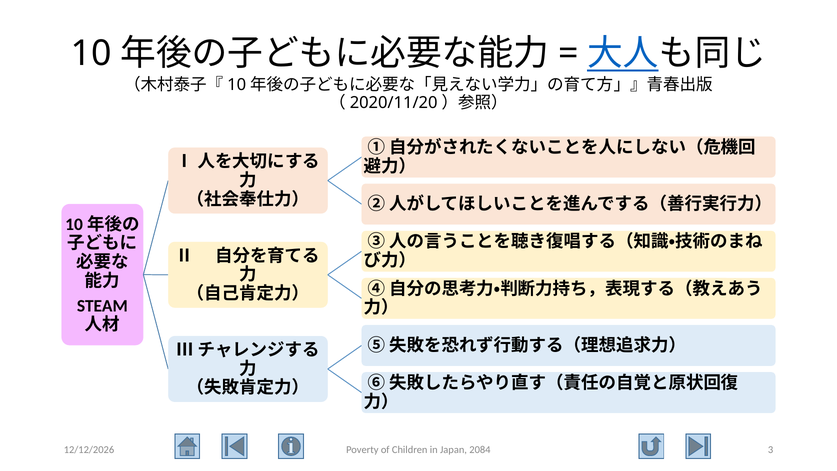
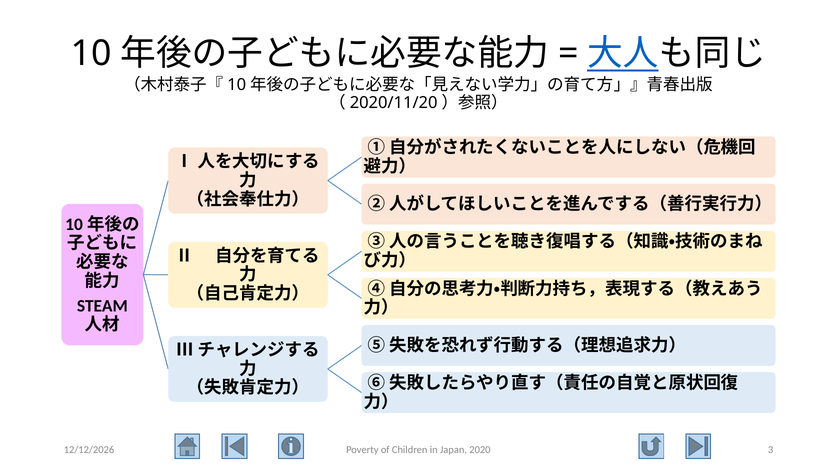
2084: 2084 -> 2020 (480, 450)
